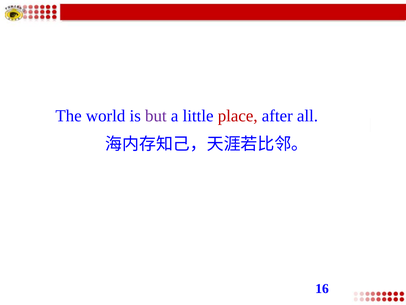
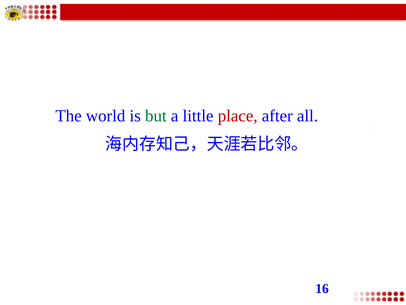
but colour: purple -> green (156, 116)
